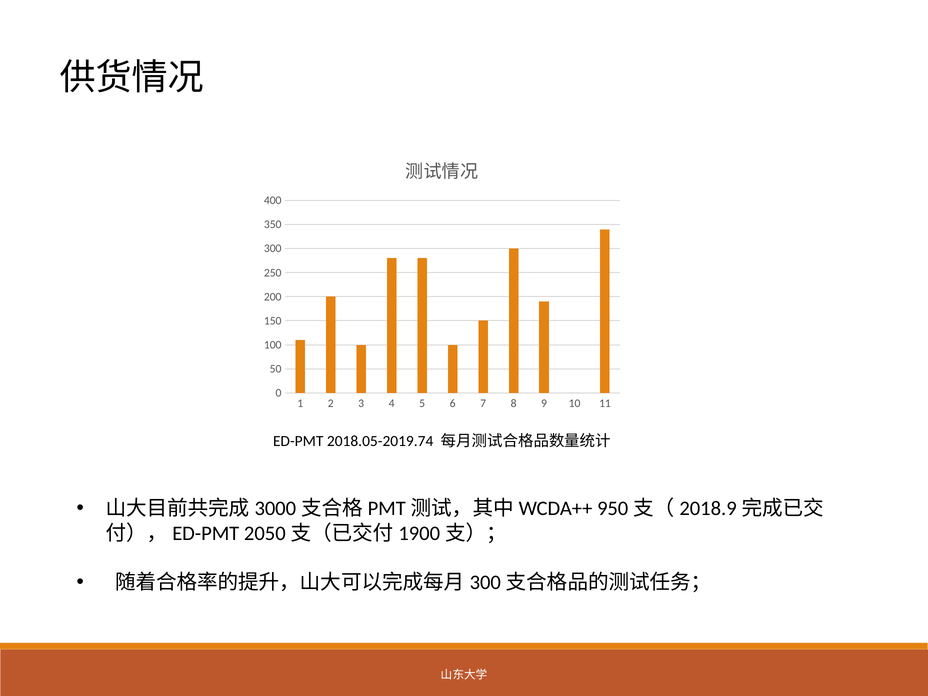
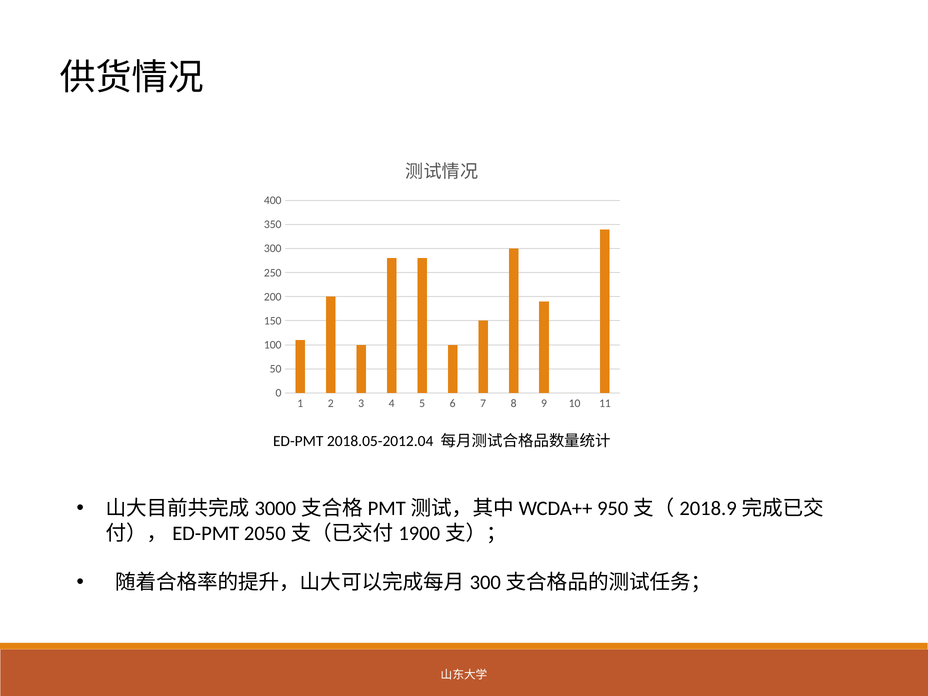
2018.05-2019.74: 2018.05-2019.74 -> 2018.05-2012.04 (380, 441)
